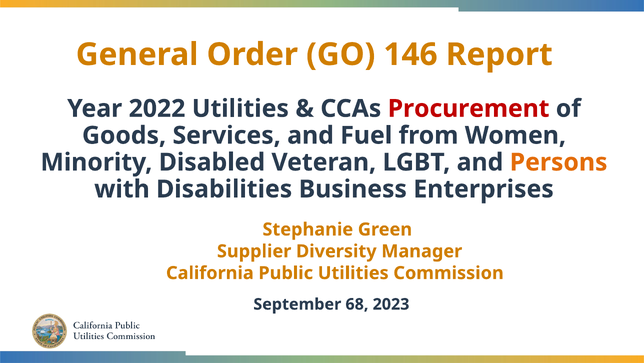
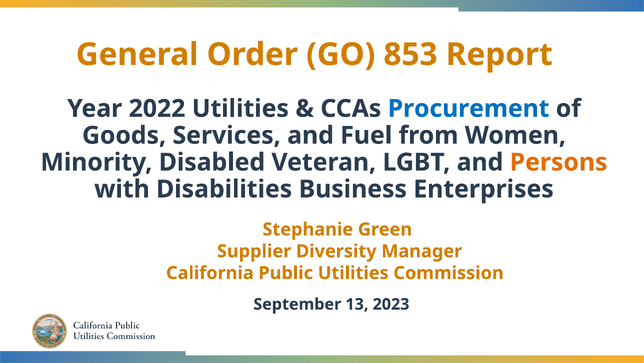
146: 146 -> 853 (411, 54)
Procurement colour: red -> blue (469, 108)
68: 68 -> 13 (357, 304)
